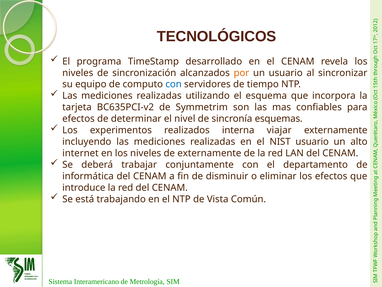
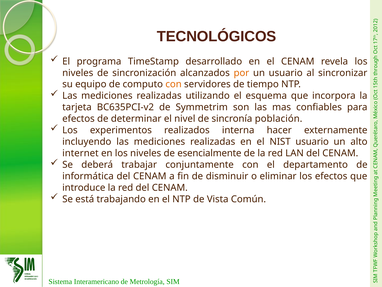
con colour: blue -> orange (174, 84)
esquemas: esquemas -> población (279, 119)
viajar: viajar -> hacer (279, 130)
de externamente: externamente -> esencialmente (209, 153)
